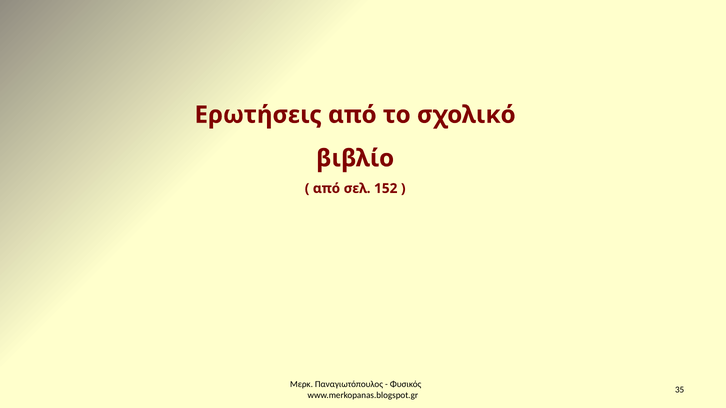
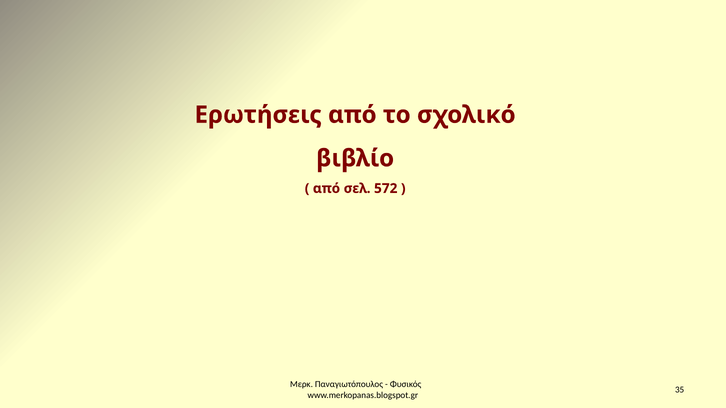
152: 152 -> 572 (386, 189)
